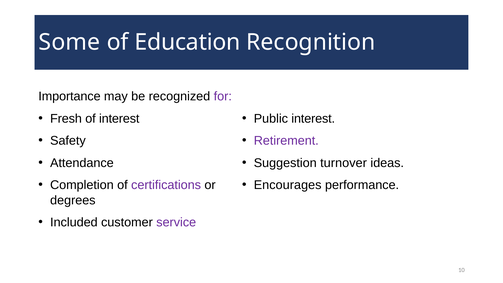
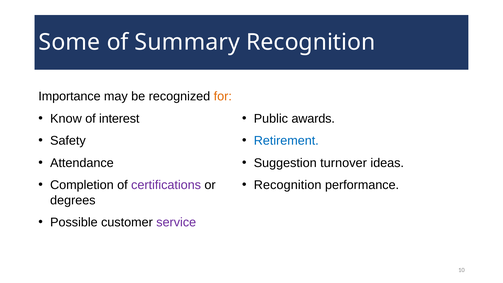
Education: Education -> Summary (187, 42)
for colour: purple -> orange (223, 96)
Fresh: Fresh -> Know (66, 119)
Public interest: interest -> awards (313, 119)
Retirement colour: purple -> blue (286, 141)
Encourages: Encourages -> Recognition (288, 185)
Included: Included -> Possible (74, 222)
